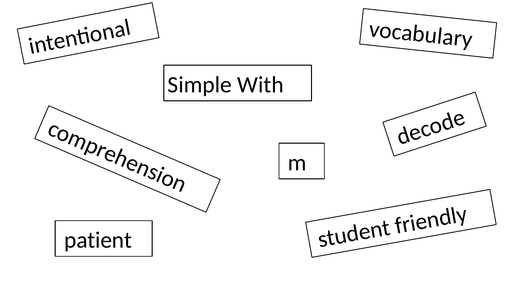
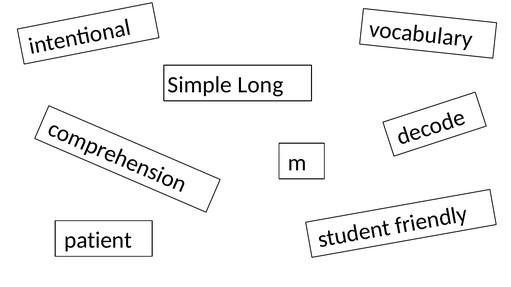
With: With -> Long (260, 85)
